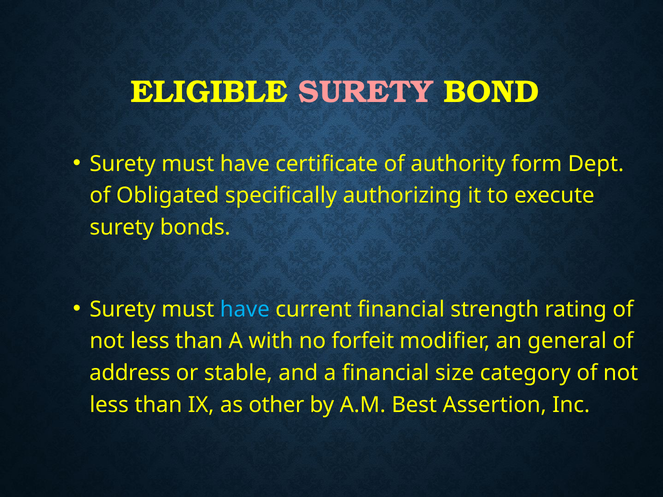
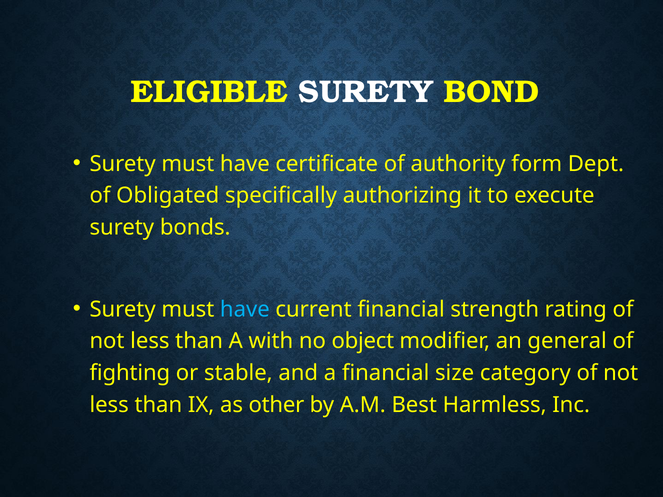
SURETY colour: pink -> white (366, 92)
forfeit: forfeit -> object (363, 341)
address: address -> fighting (130, 373)
Assertion: Assertion -> Harmless (495, 405)
